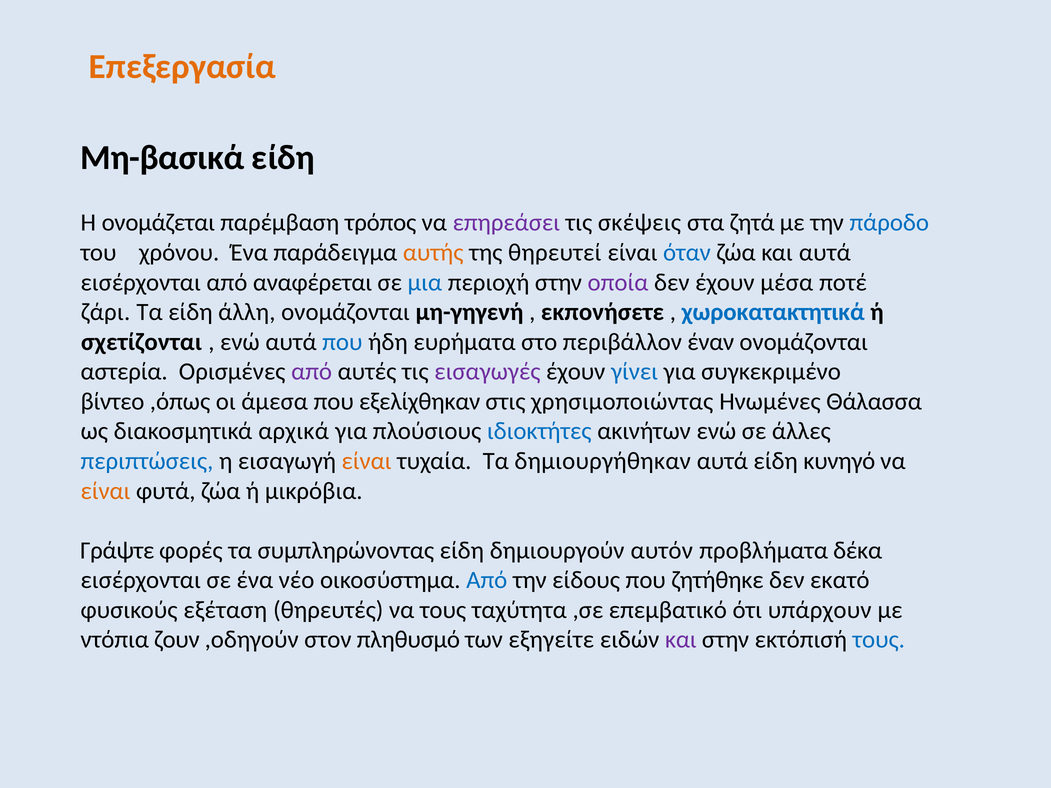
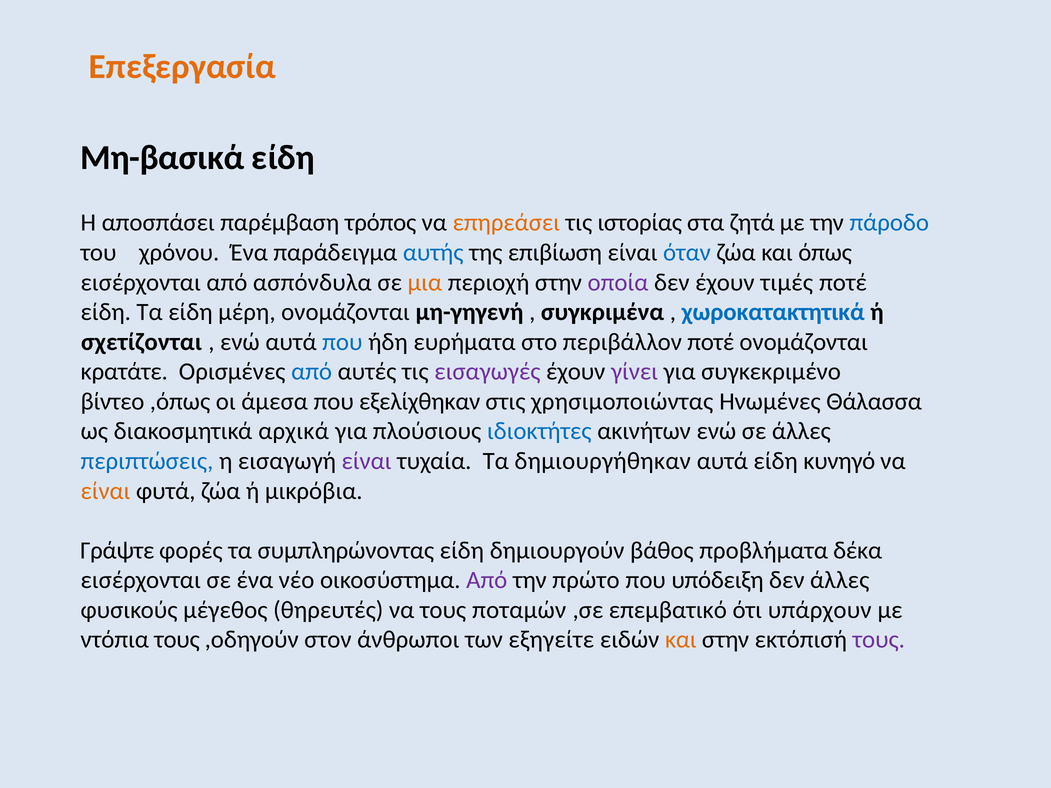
ονομάζεται: ονομάζεται -> αποσπάσει (158, 223)
επηρεάσει colour: purple -> orange (506, 223)
σκέψεις: σκέψεις -> ιστορίας (640, 223)
αυτής colour: orange -> blue (433, 253)
θηρευτεί: θηρευτεί -> επιβίωση (555, 253)
και αυτά: αυτά -> όπως (825, 253)
αναφέρεται: αναφέρεται -> ασπόνδυλα (312, 282)
μια colour: blue -> orange (425, 282)
μέσα: μέσα -> τιμές (787, 282)
ζάρι: ζάρι -> είδη (106, 312)
άλλη: άλλη -> μέρη (247, 312)
εκπονήσετε: εκπονήσετε -> συγκριμένα (603, 312)
περιβάλλον έναν: έναν -> ποτέ (711, 342)
αστερία: αστερία -> κρατάτε (124, 372)
από colour: purple -> blue (312, 372)
γίνει colour: blue -> purple (635, 372)
είναι colour: orange -> purple (367, 461)
αυτόν: αυτόν -> βάθος (662, 551)
Από colour: blue -> purple (487, 580)
είδους: είδους -> πρώτο (586, 580)
ζητήθηκε: ζητήθηκε -> υπόδειξη (718, 580)
δεν εκατό: εκατό -> άλλες (840, 580)
εξέταση: εξέταση -> μέγεθος (225, 610)
ταχύτητα: ταχύτητα -> ποταμών (519, 610)
ντόπια ζουν: ζουν -> τους (177, 640)
πληθυσμό: πληθυσμό -> άνθρωποι (408, 640)
και colour: purple -> orange (681, 640)
τους colour: blue -> purple (879, 640)
